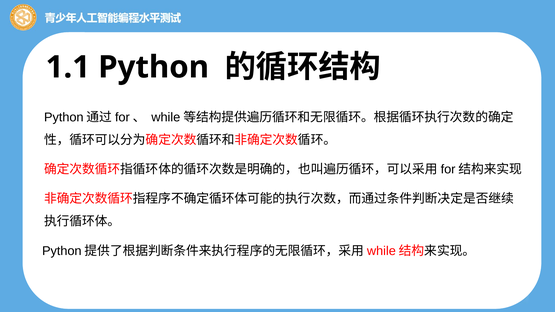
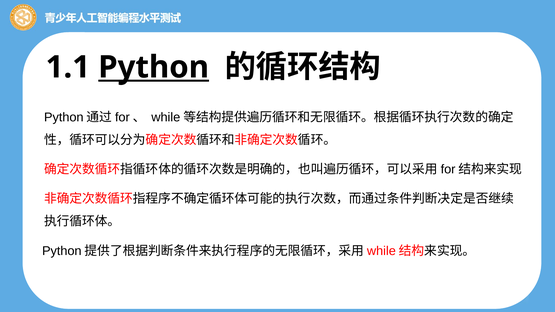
Python underline: none -> present (154, 67)
